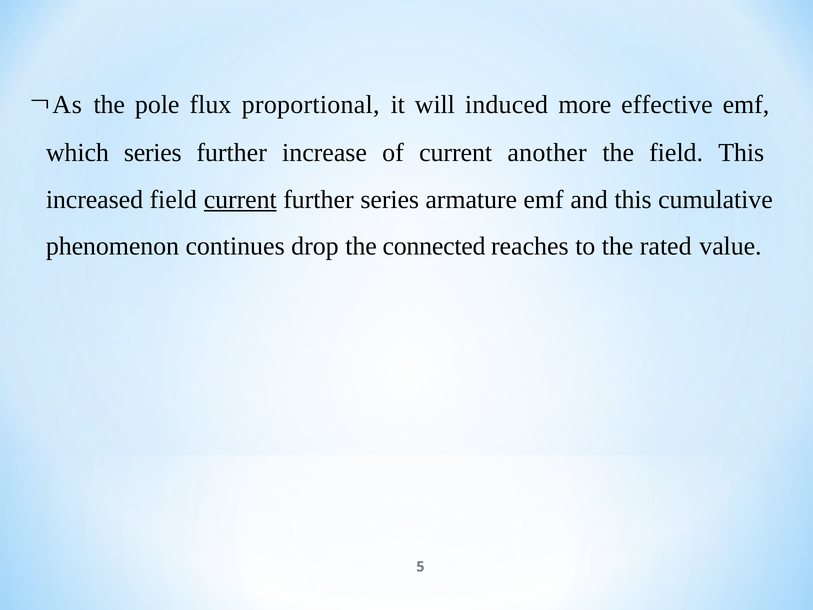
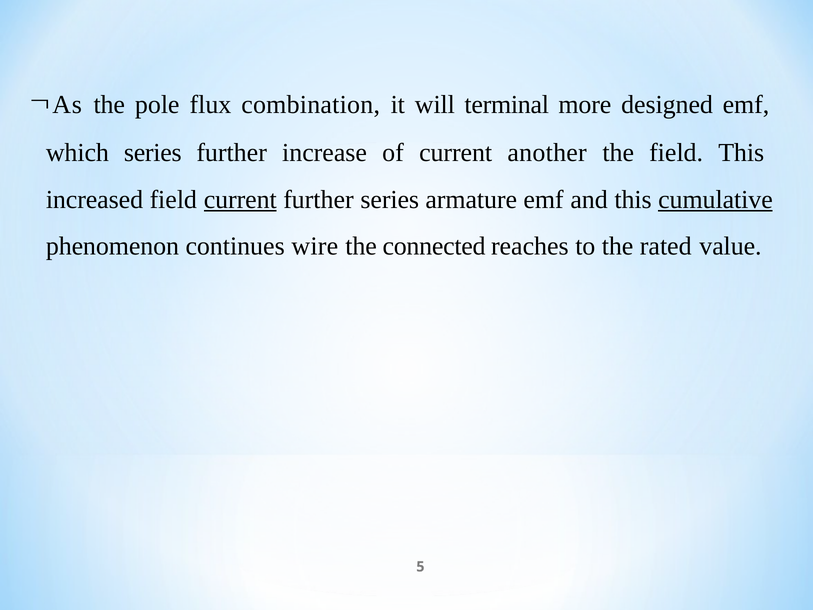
proportional: proportional -> combination (311, 105)
induced: induced -> terminal (507, 105)
effective: effective -> designed (667, 105)
cumulative underline: none -> present (715, 200)
drop: drop -> wire (315, 246)
